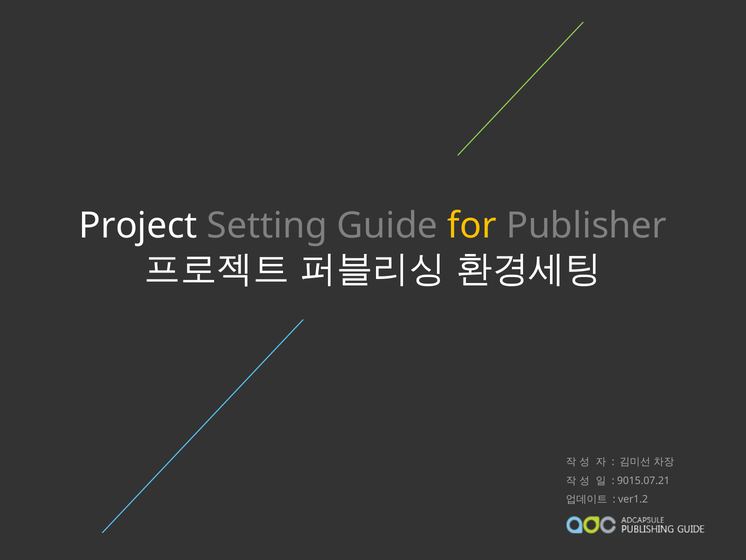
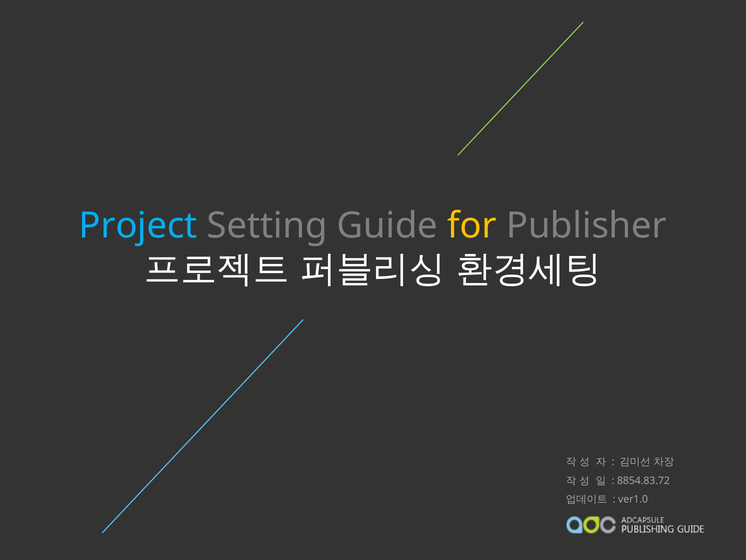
Project colour: white -> light blue (138, 226)
9015.07.21: 9015.07.21 -> 8854.83.72 (643, 480)
ver1.2: ver1.2 -> ver1.0 (633, 499)
